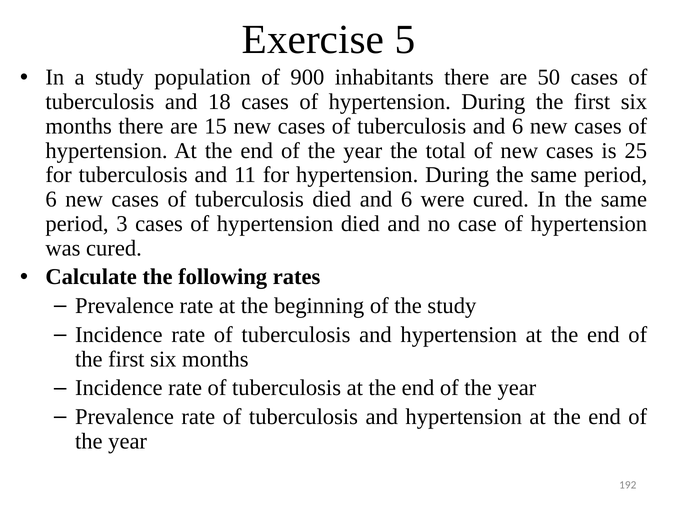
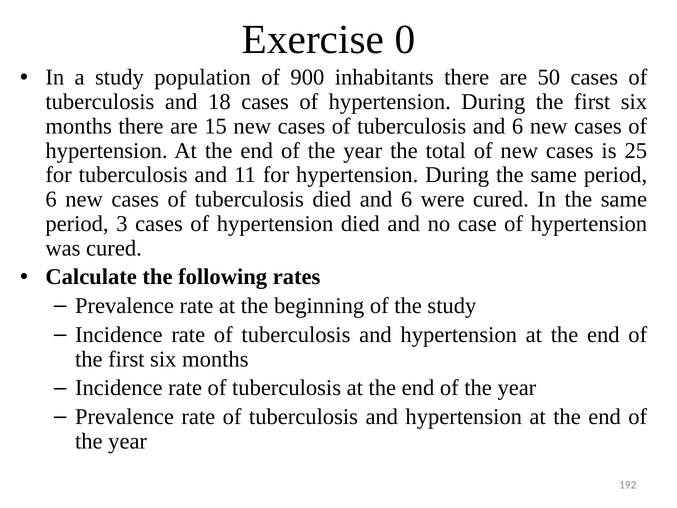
5: 5 -> 0 (405, 40)
